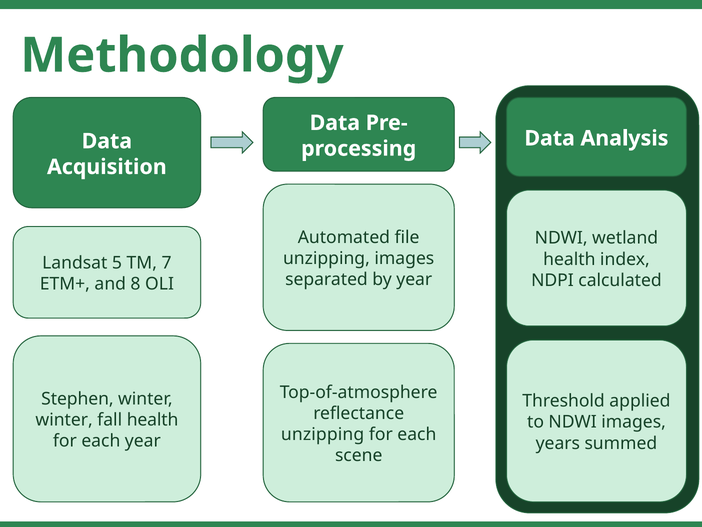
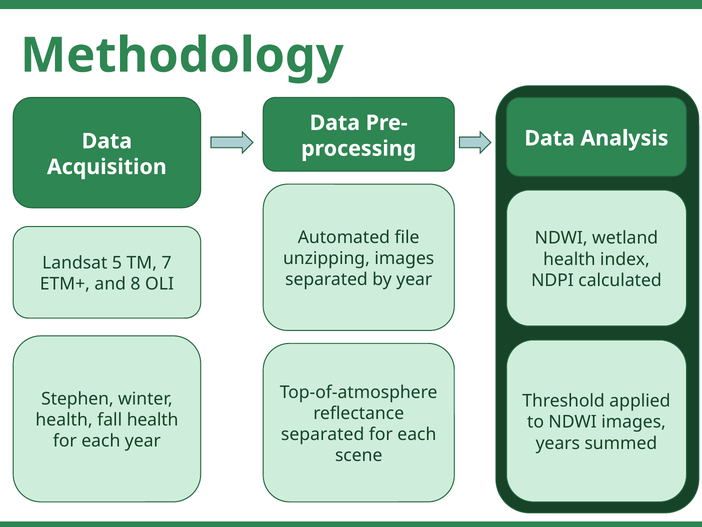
winter: winter -> health (64, 420)
unzipping: unzipping -> separated (323, 434)
